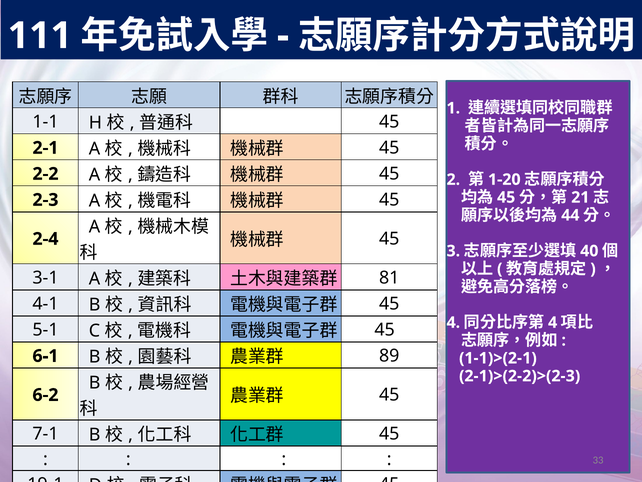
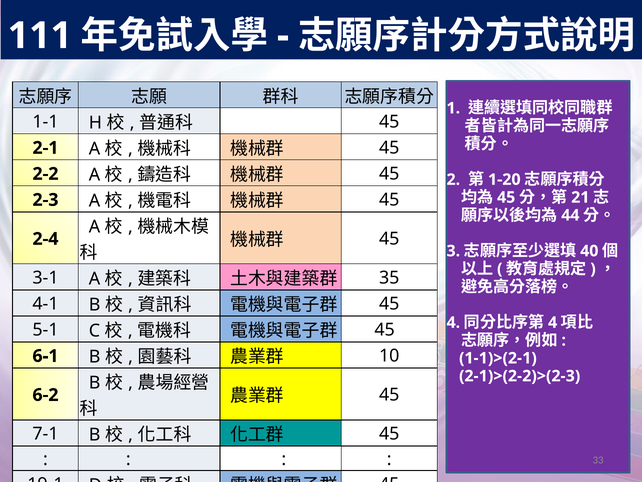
81: 81 -> 35 (389, 278)
89: 89 -> 10 (389, 356)
